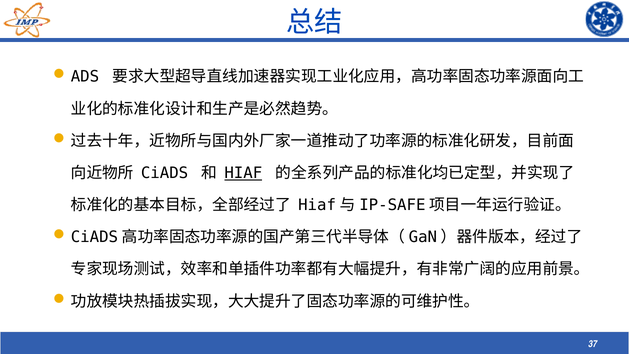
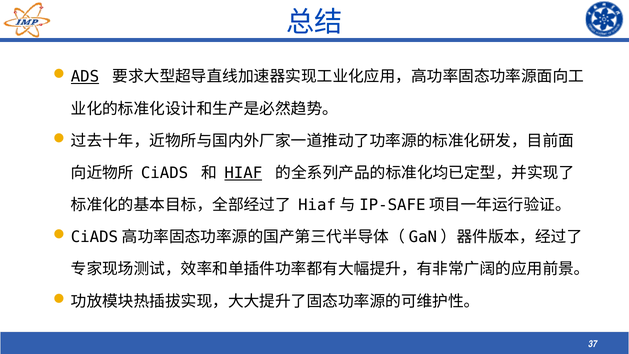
ADS underline: none -> present (85, 77)
